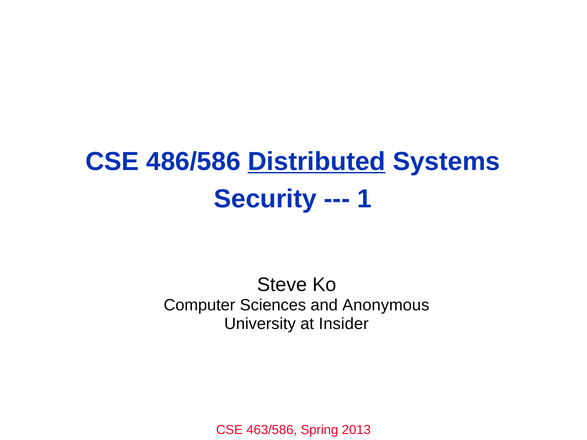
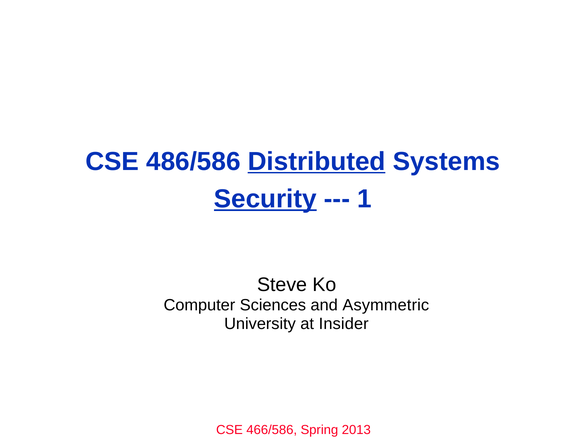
Security underline: none -> present (265, 199)
Anonymous: Anonymous -> Asymmetric (386, 305)
463/586: 463/586 -> 466/586 (272, 430)
